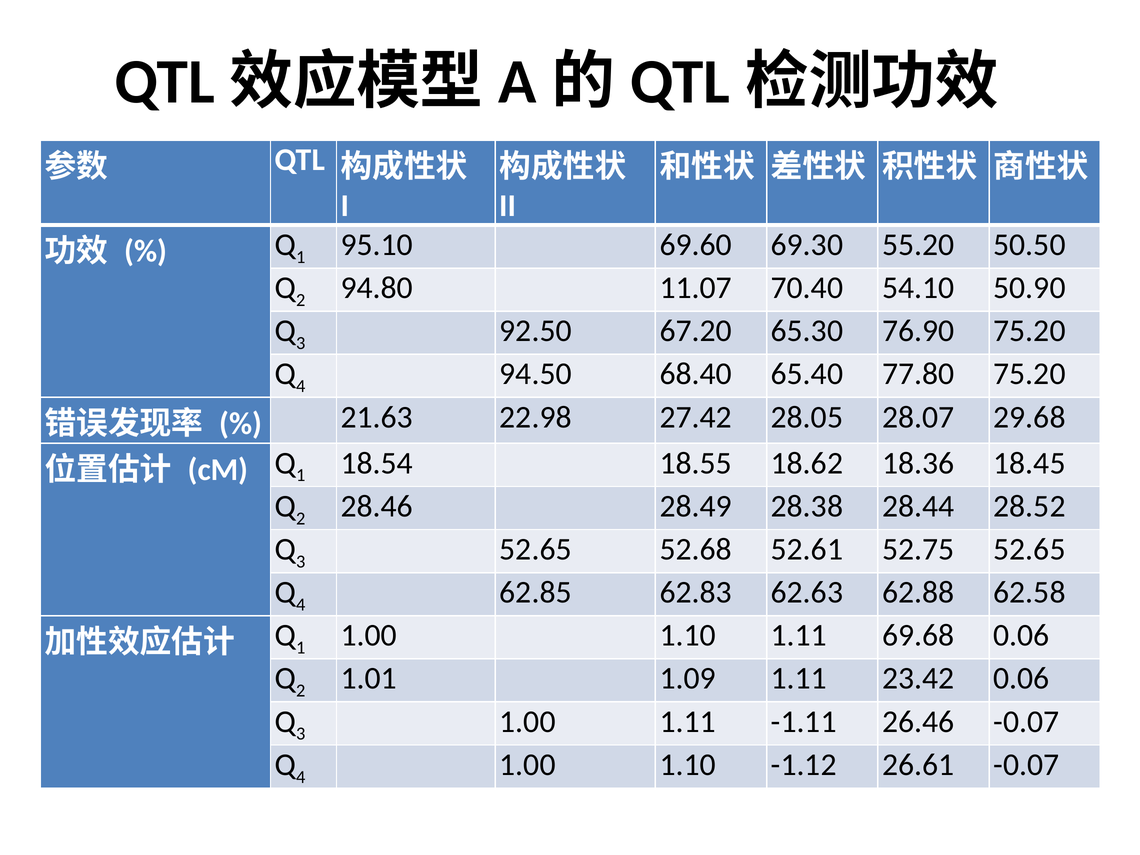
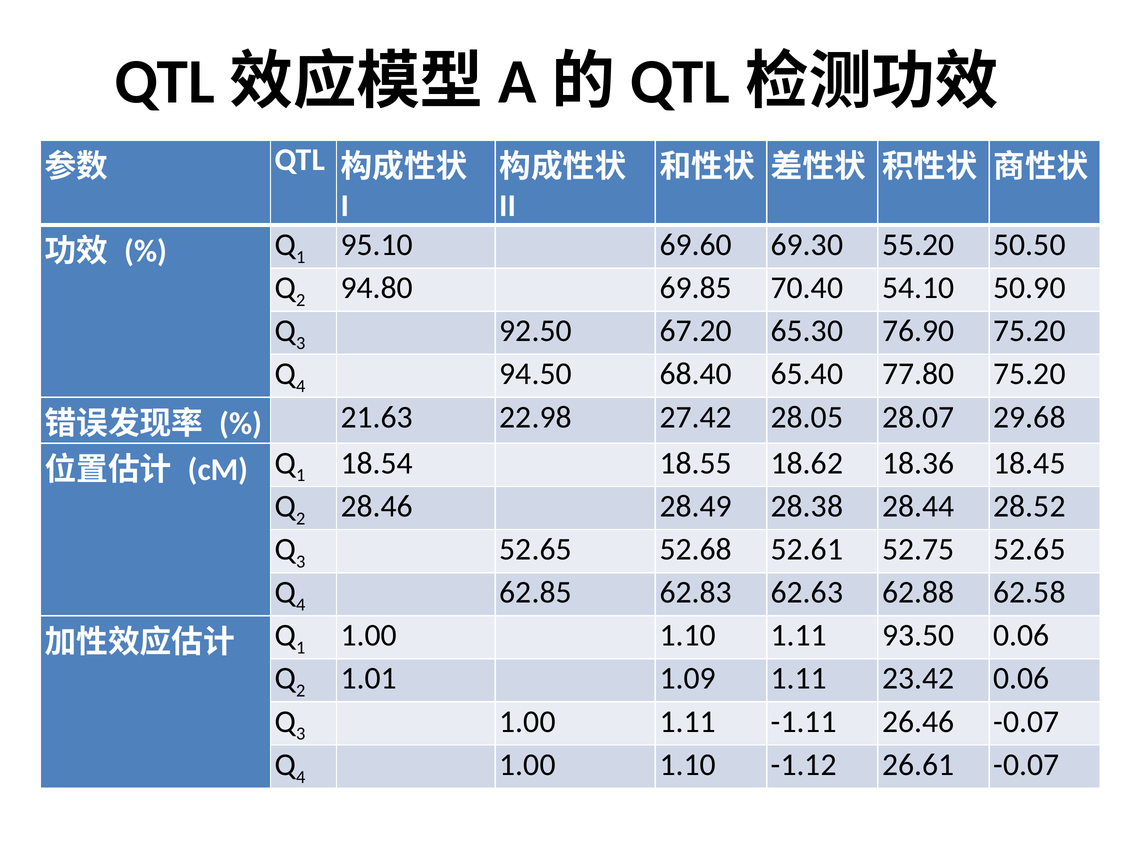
11.07: 11.07 -> 69.85 (696, 288)
69.68: 69.68 -> 93.50 (918, 635)
